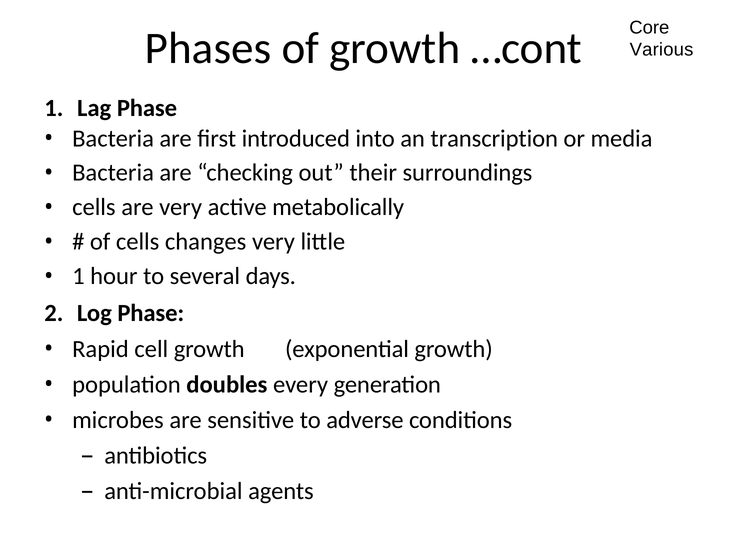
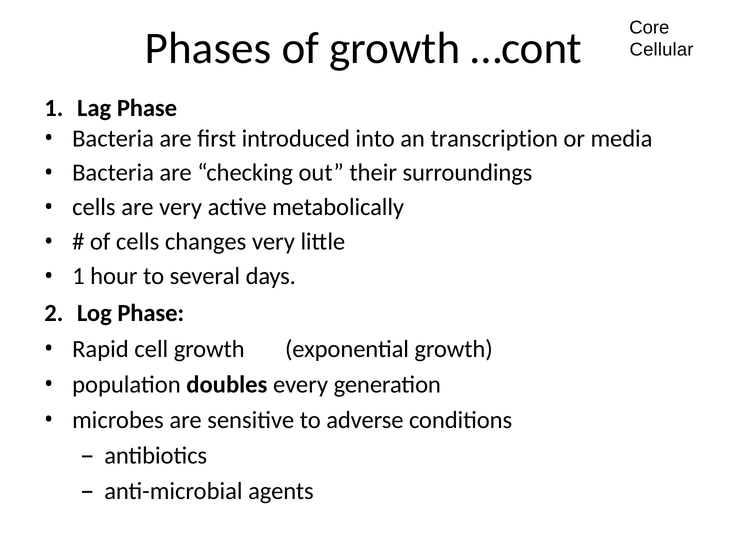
Various: Various -> Cellular (662, 50)
